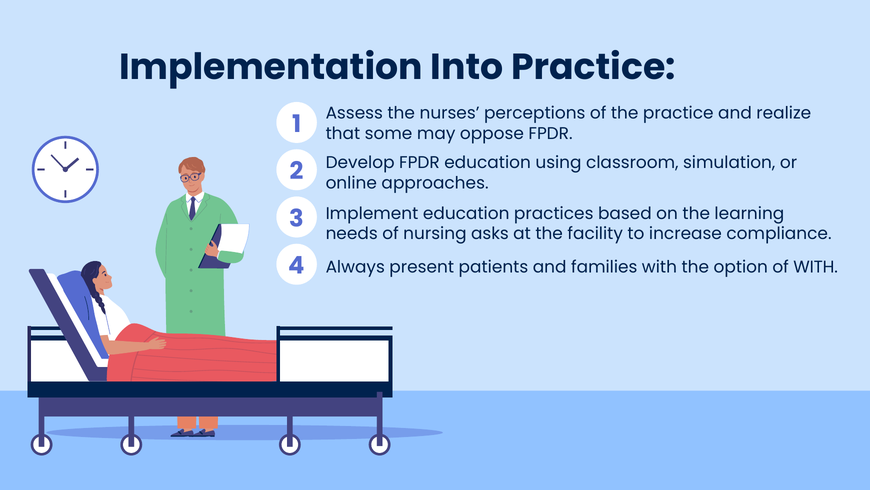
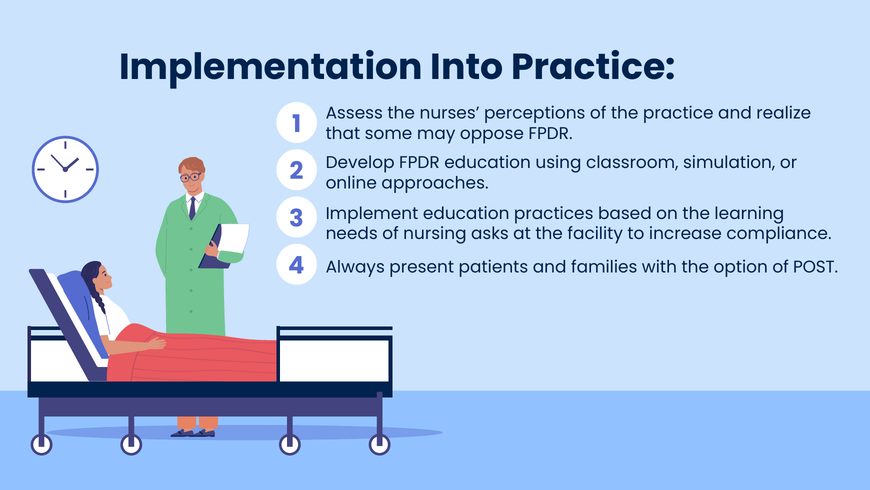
of WITH: WITH -> POST (816, 267)
